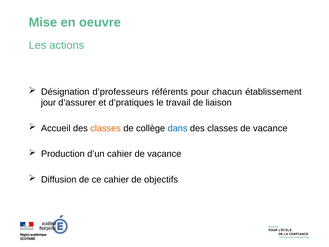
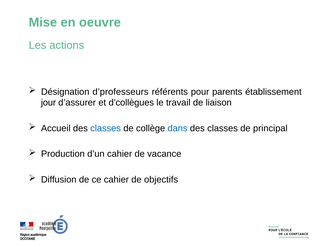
chacun: chacun -> parents (227, 92)
d’pratiques: d’pratiques -> d’collègues (131, 103)
classes colour: orange -> blue (106, 128)
classes de vacance: vacance -> principal (270, 128)
